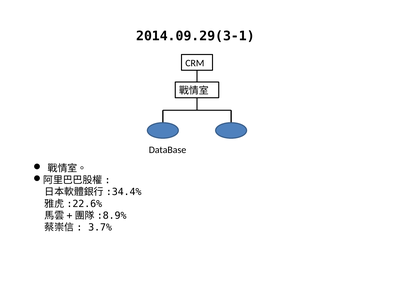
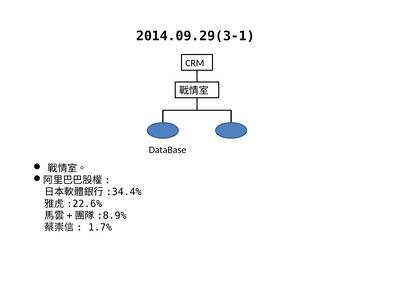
3.7%: 3.7% -> 1.7% (100, 228)
